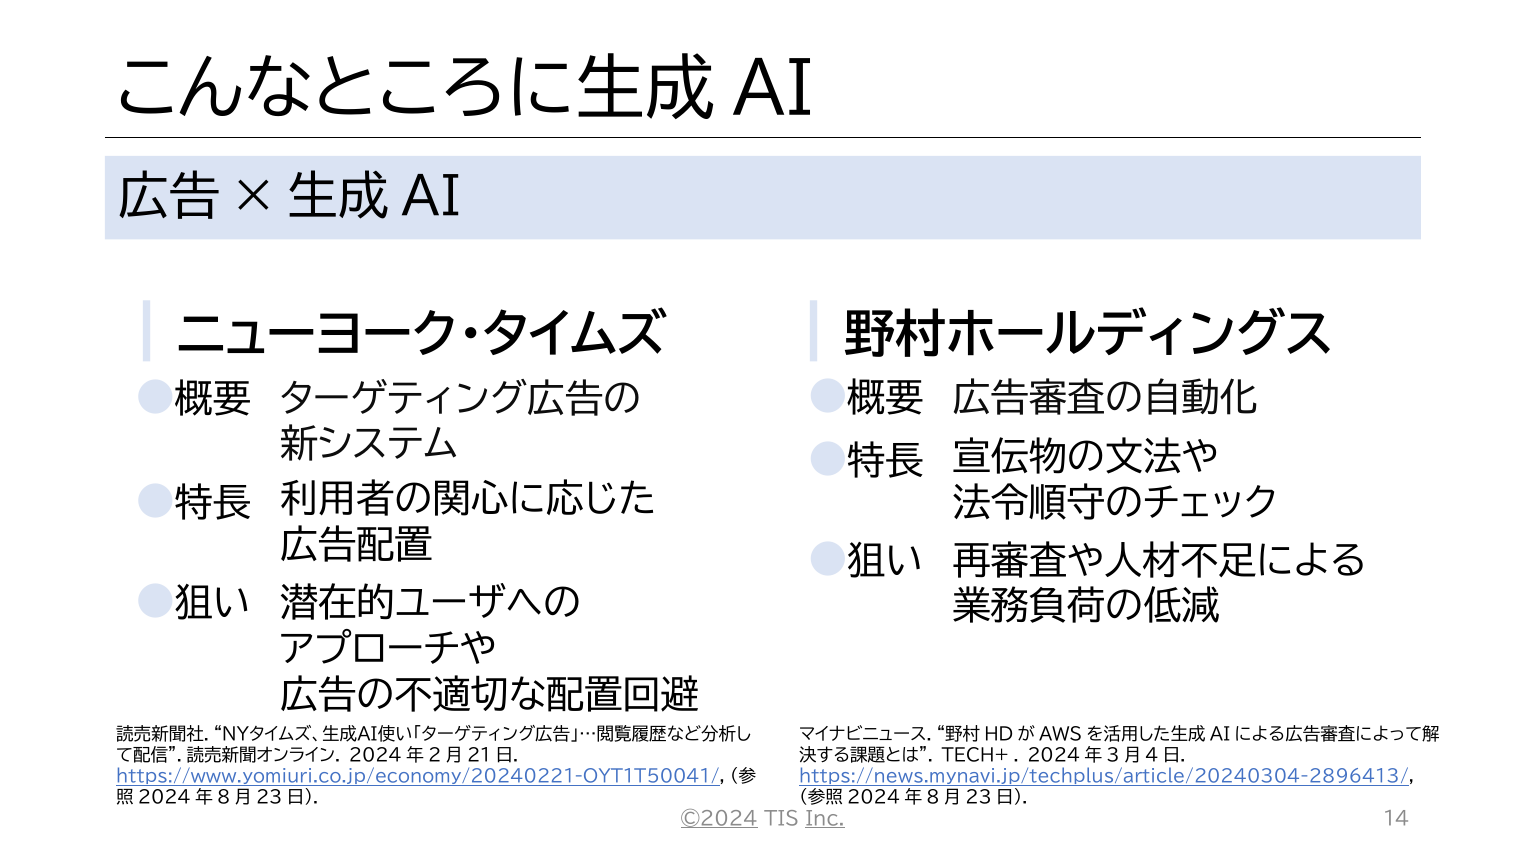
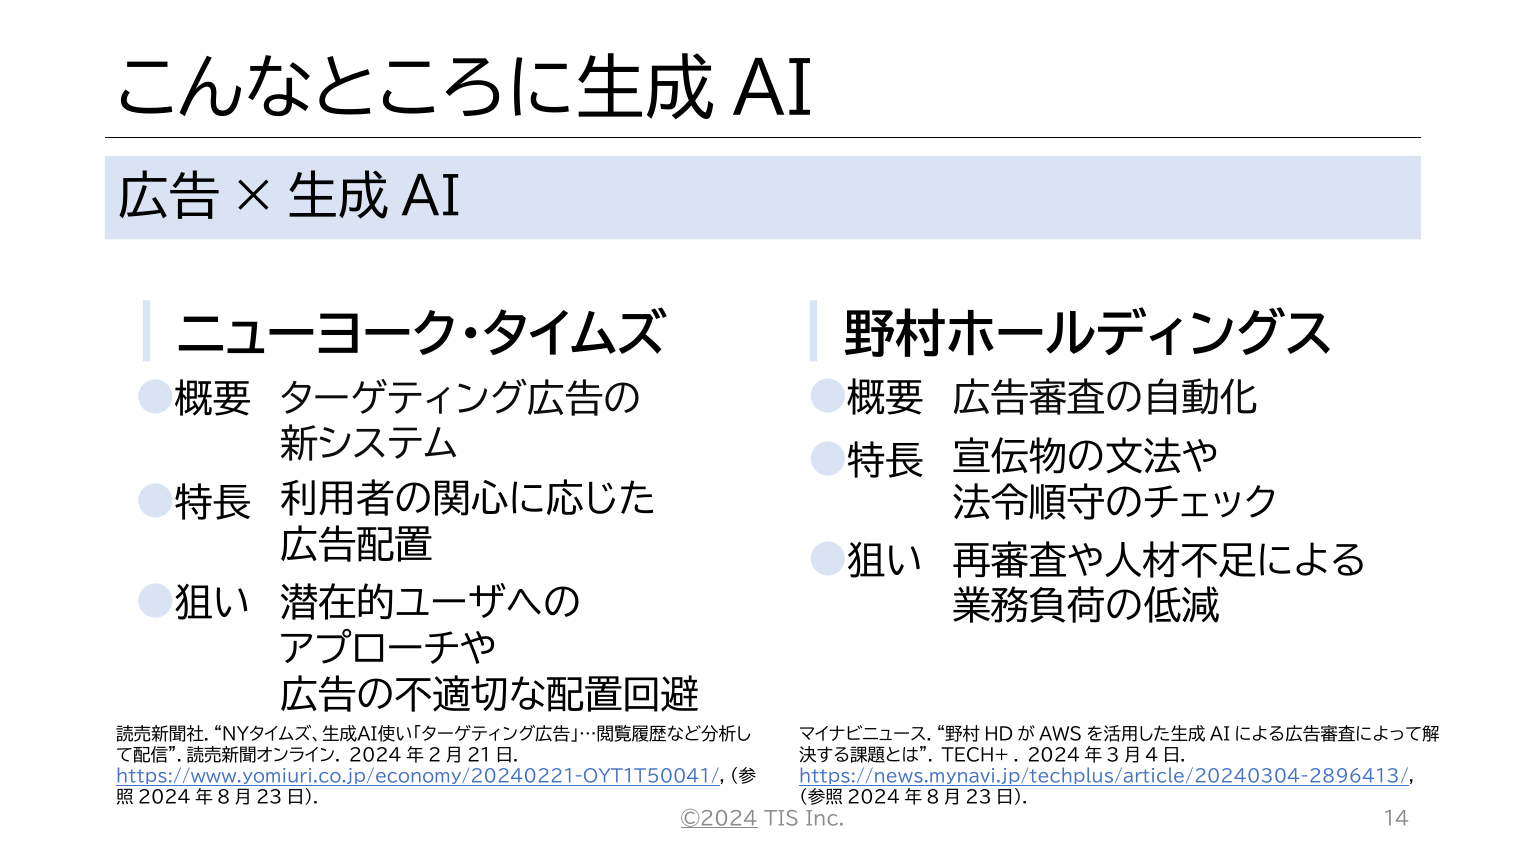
Inc underline: present -> none (825, 820)
